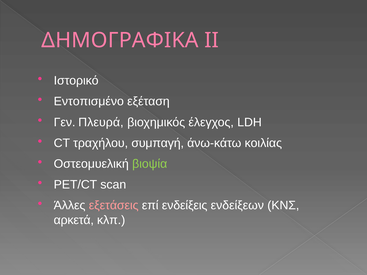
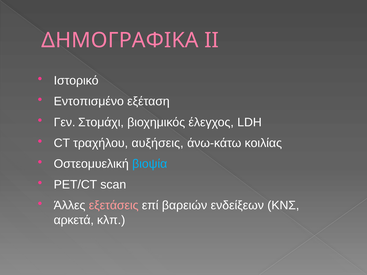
Πλευρά: Πλευρά -> Στομάχι (101, 122)
συμπαγή: συμπαγή -> αυξήσεις (158, 143)
βιοψία colour: light green -> light blue (150, 164)
ενδείξεις: ενδείξεις -> βαρειών (185, 206)
